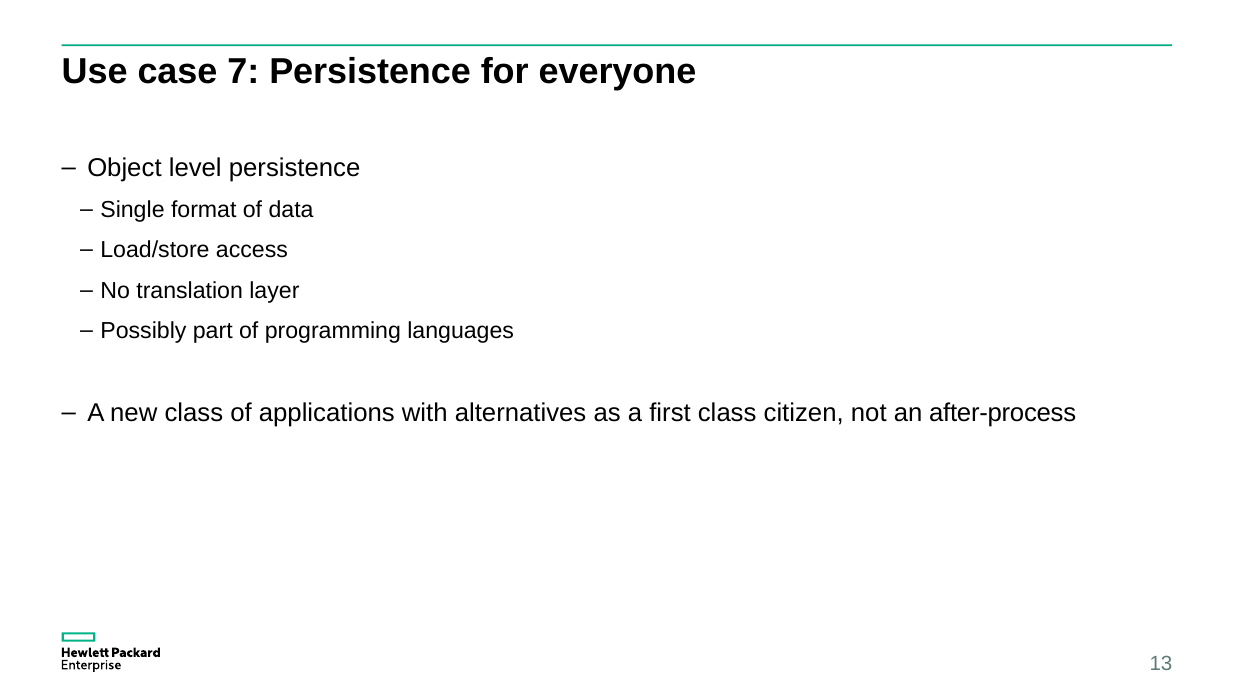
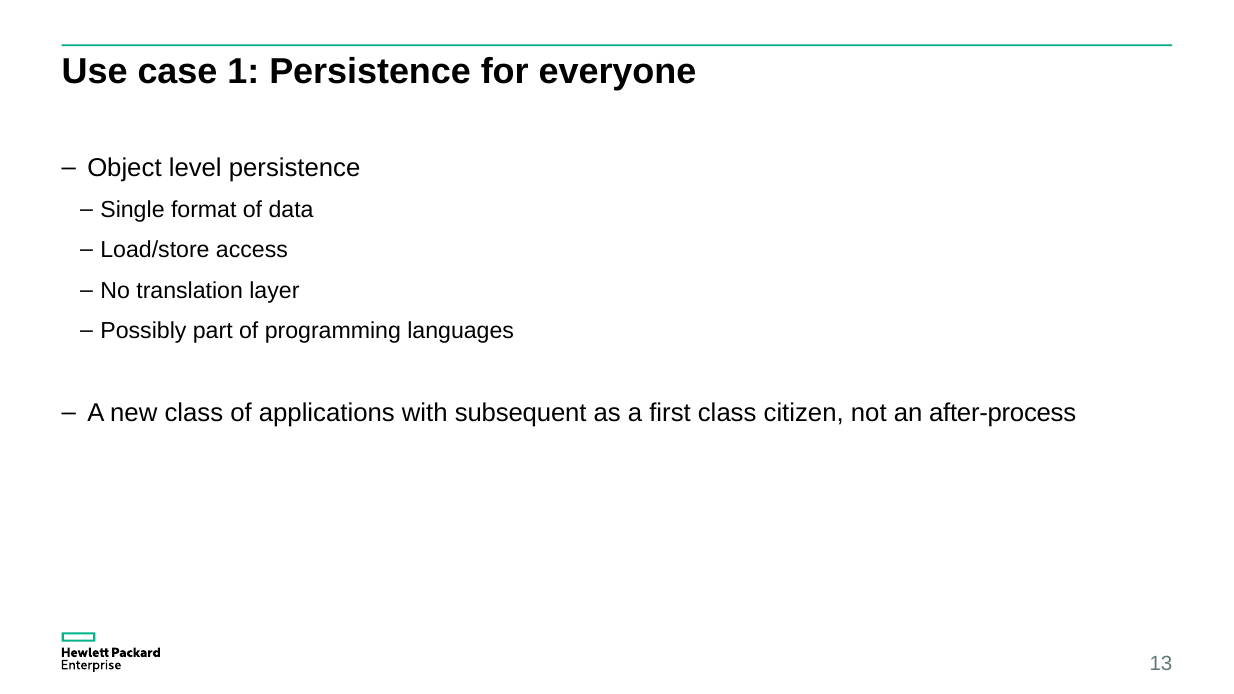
7: 7 -> 1 (243, 72)
alternatives: alternatives -> subsequent (521, 413)
